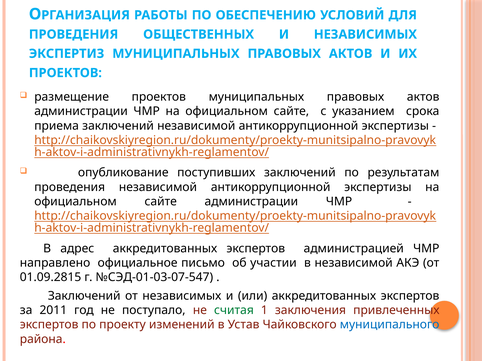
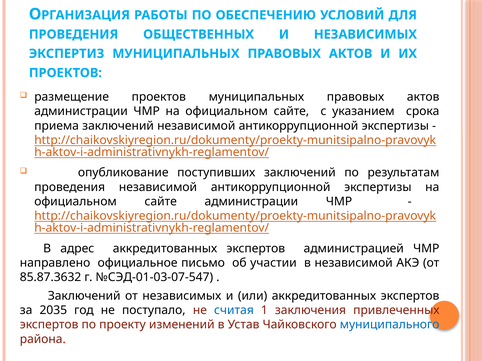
01.09.2815: 01.09.2815 -> 85.87.3632 (51, 278)
2011: 2011 -> 2035 (53, 311)
считая colour: green -> blue (234, 311)
